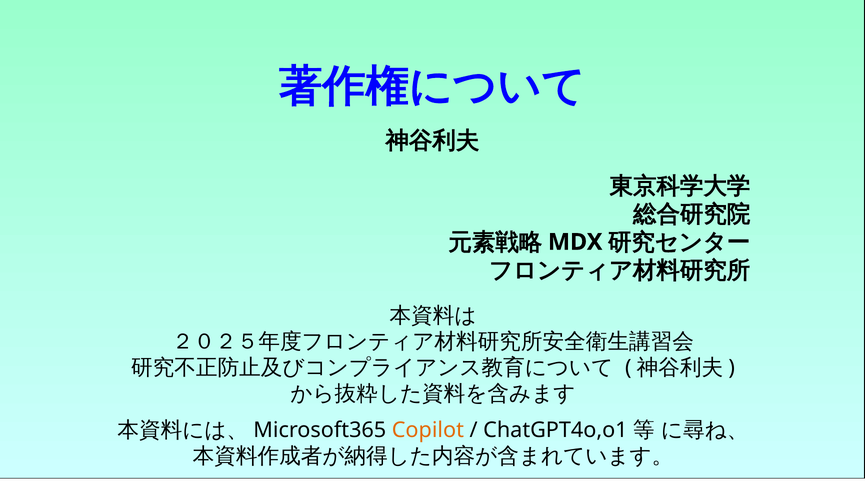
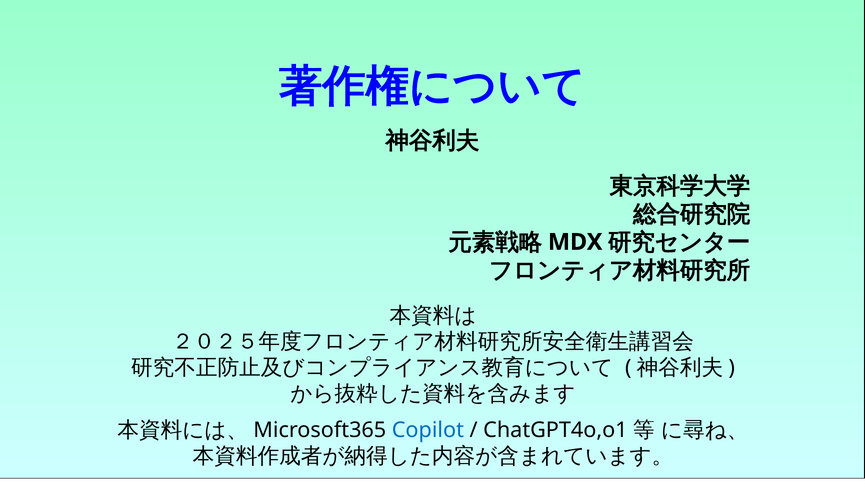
Copilot colour: orange -> blue (428, 430)
